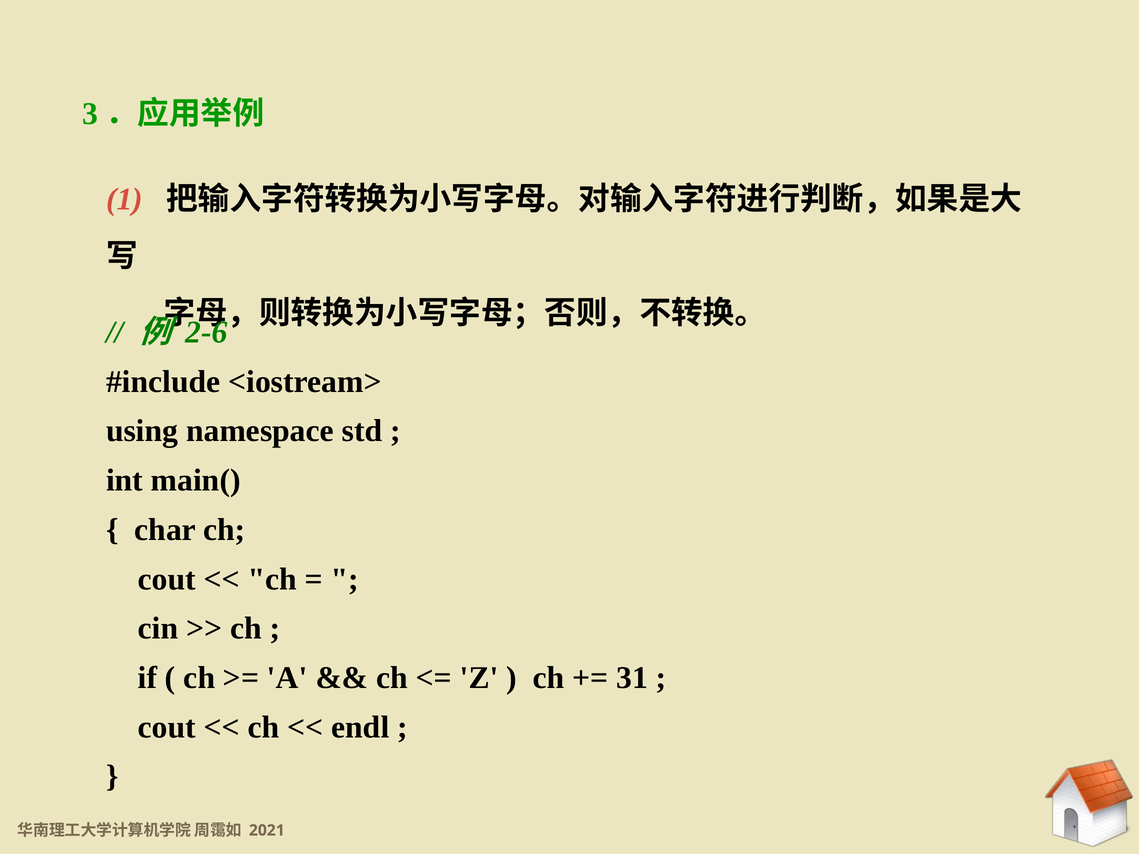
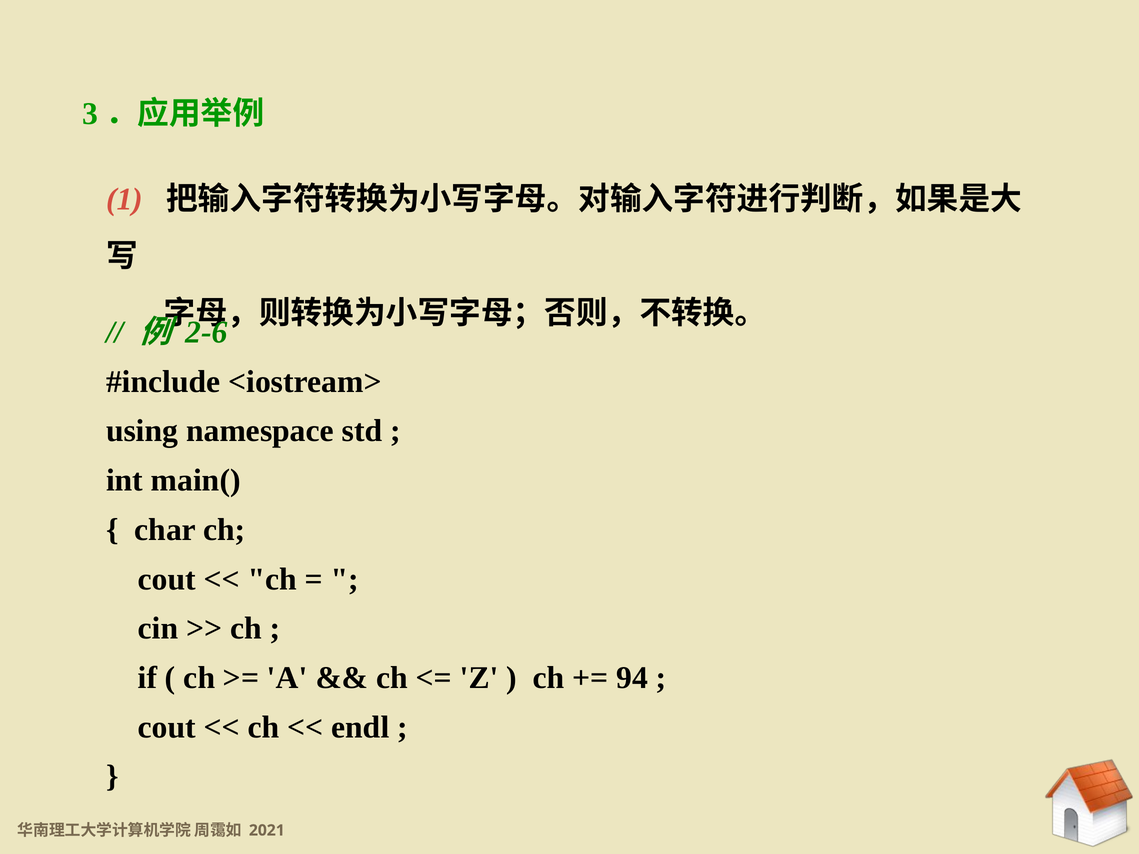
31: 31 -> 94 (632, 678)
